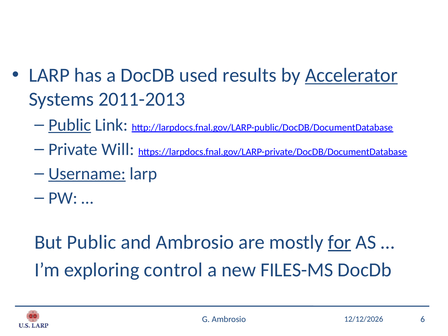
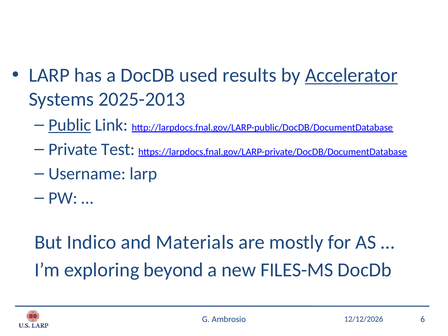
2011-2013: 2011-2013 -> 2025-2013 (142, 99)
Will: Will -> Test (118, 149)
Username underline: present -> none (87, 174)
But Public: Public -> Indico (92, 242)
and Ambrosio: Ambrosio -> Materials (195, 242)
for underline: present -> none (340, 242)
control: control -> beyond (173, 270)
